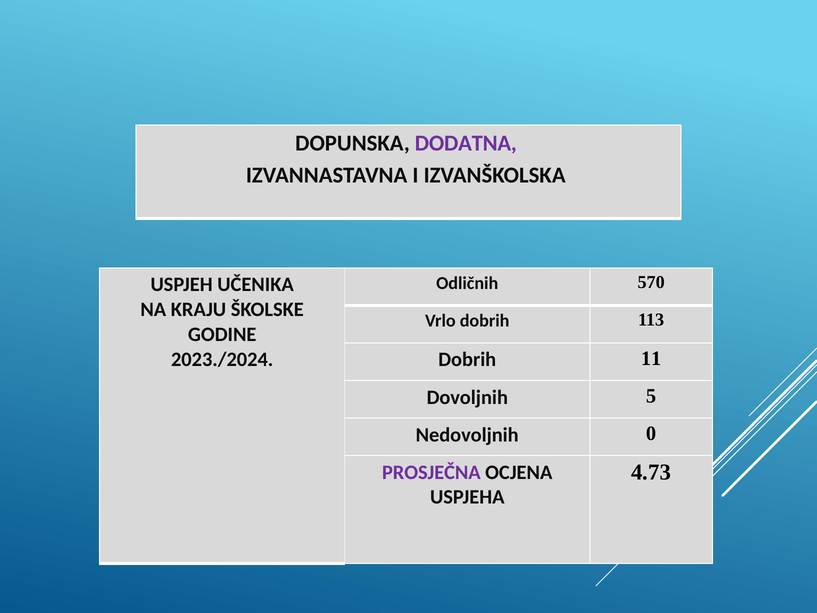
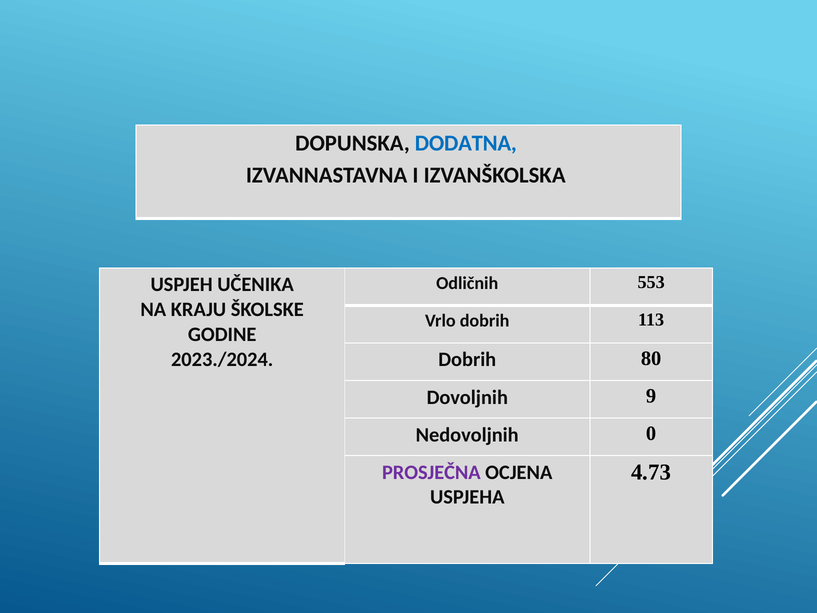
DODATNA colour: purple -> blue (466, 143)
570: 570 -> 553 (651, 282)
11: 11 -> 80 (651, 358)
5: 5 -> 9 (651, 396)
